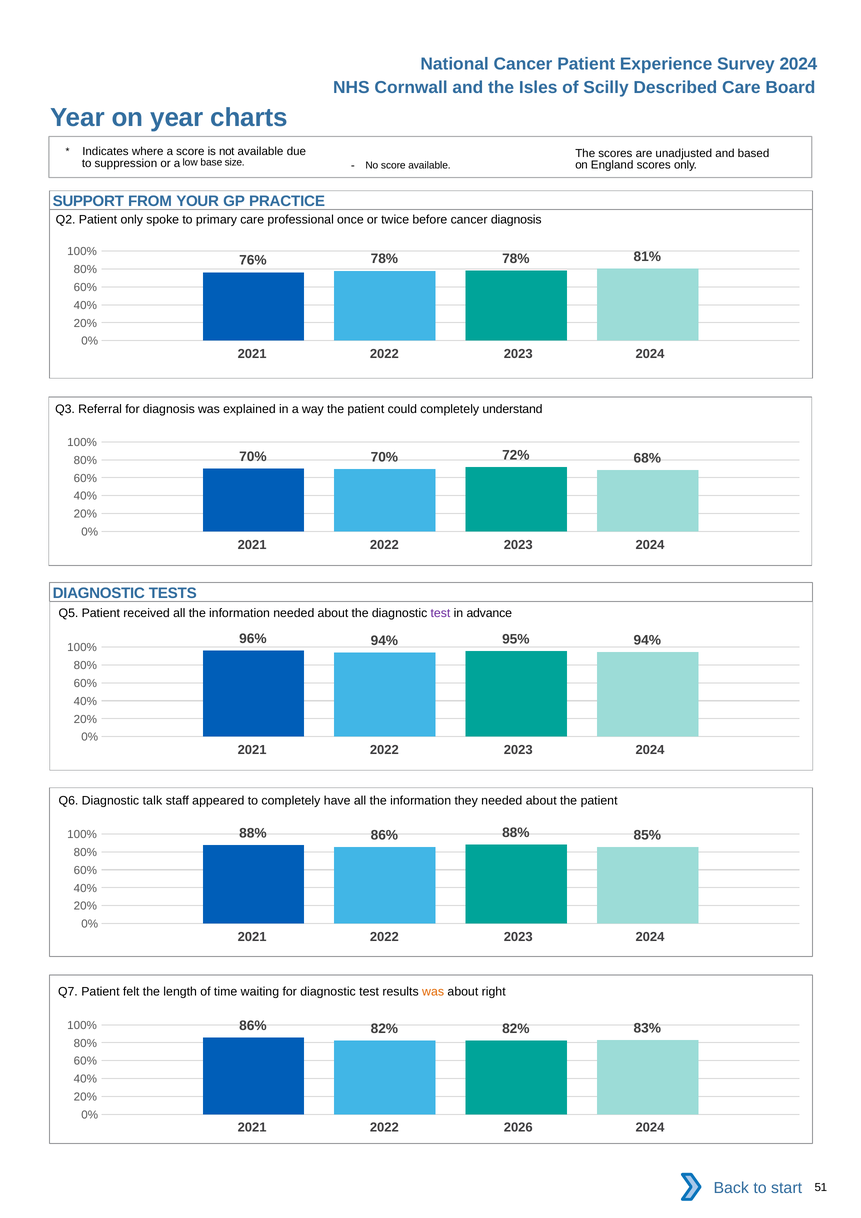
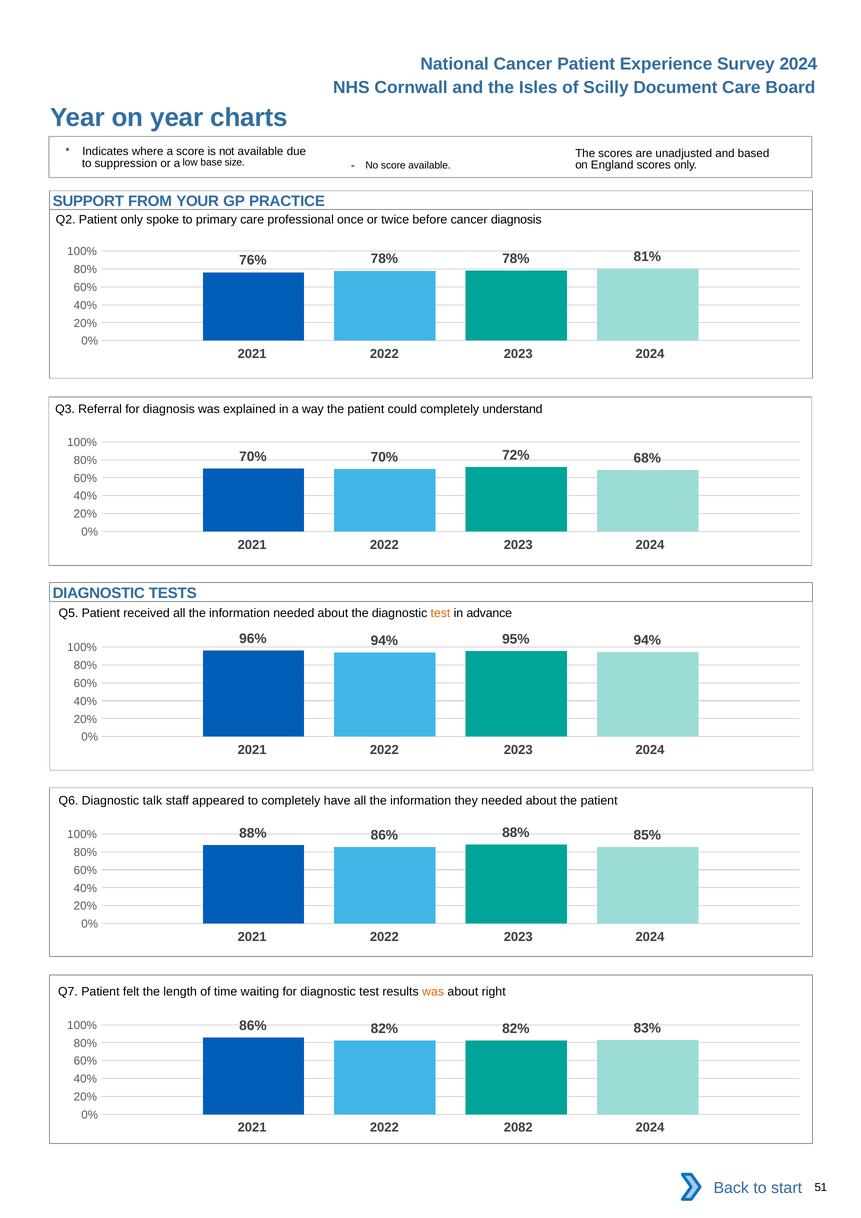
Described: Described -> Document (675, 88)
test colour: purple -> orange (440, 613)
2026: 2026 -> 2082 (518, 1128)
